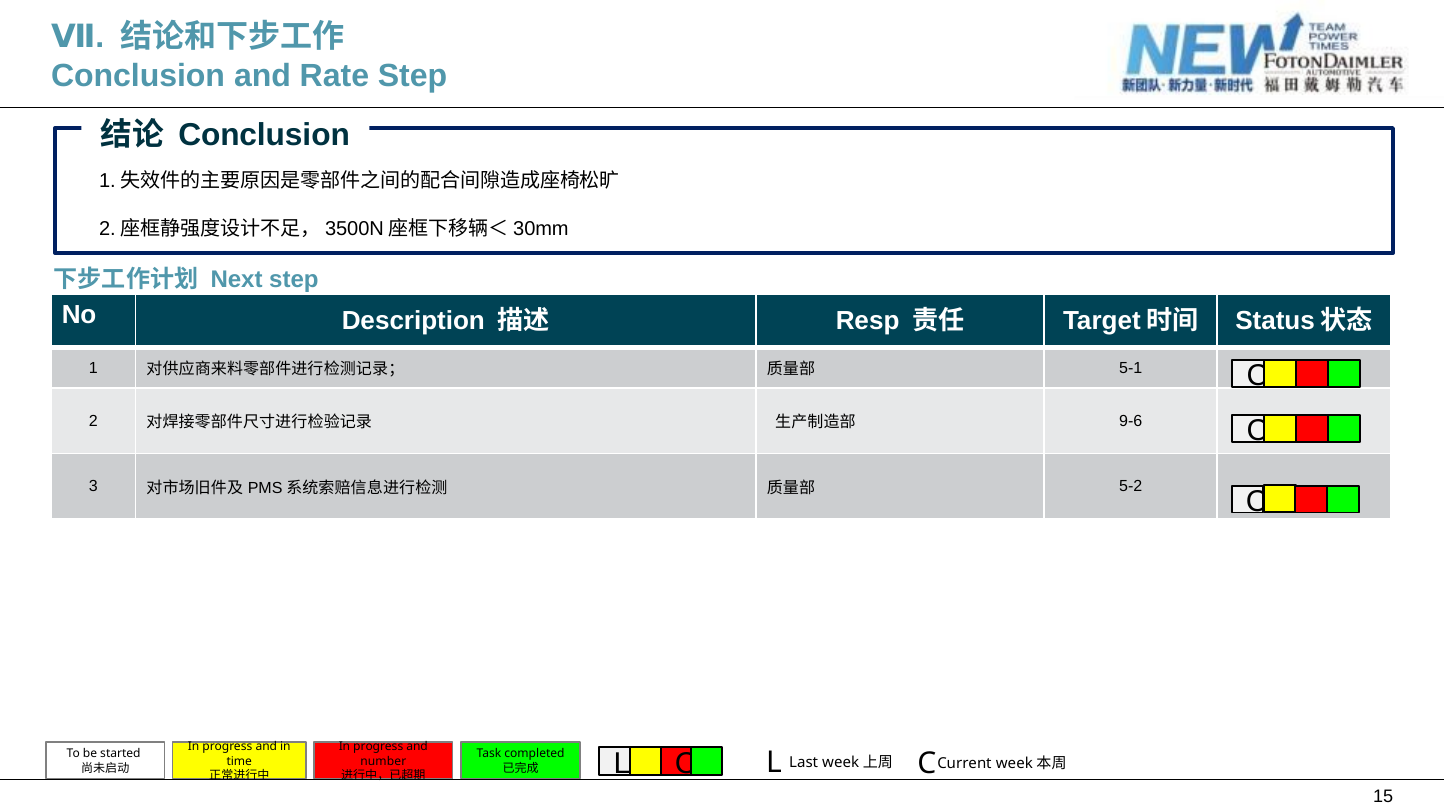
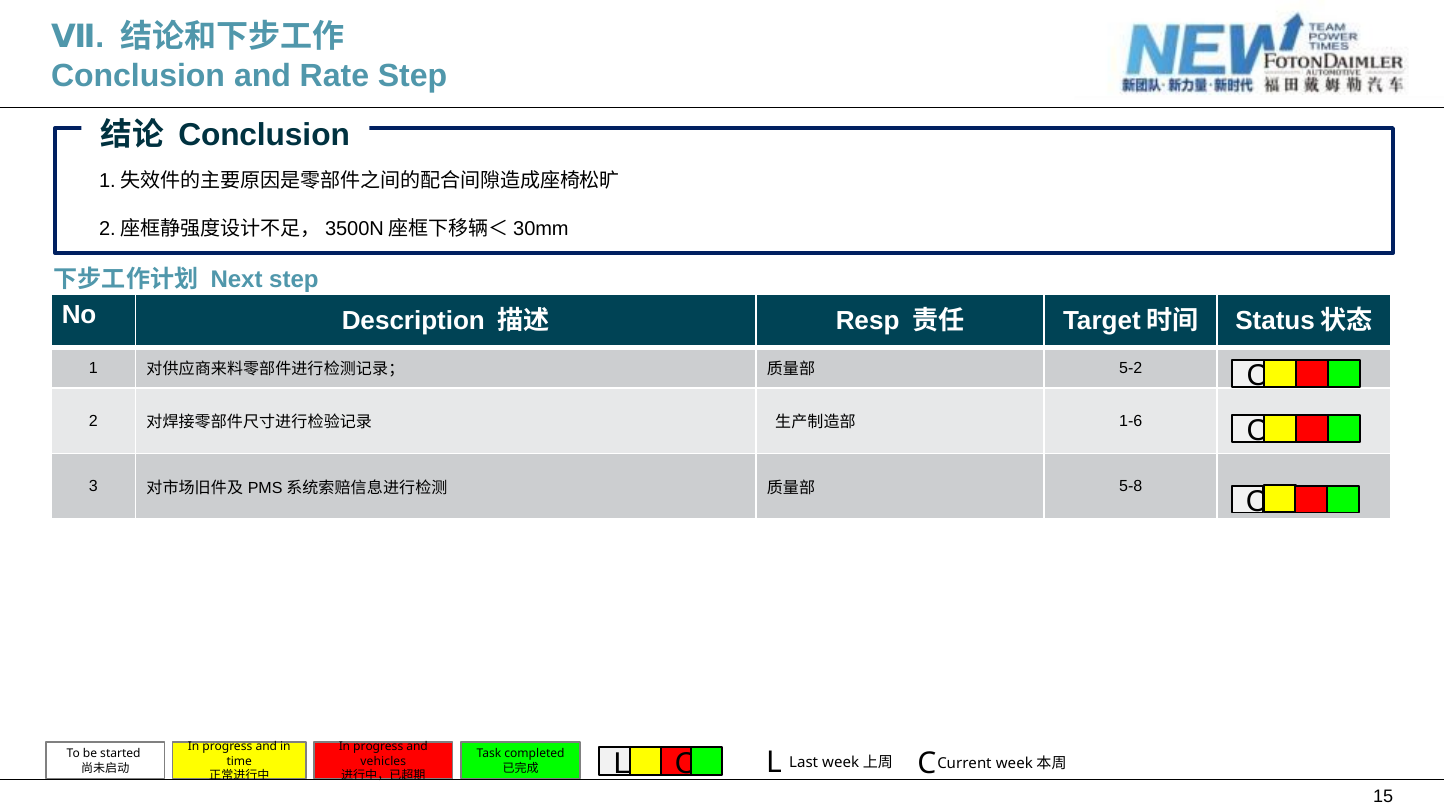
5-1: 5-1 -> 5-2 (1131, 368)
9-6: 9-6 -> 1-6 (1131, 421)
5-2: 5-2 -> 5-8 (1131, 487)
number: number -> vehicles (383, 761)
